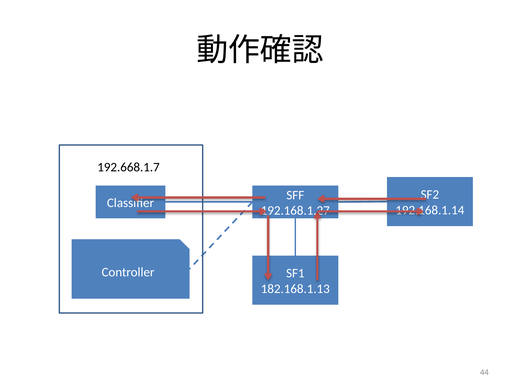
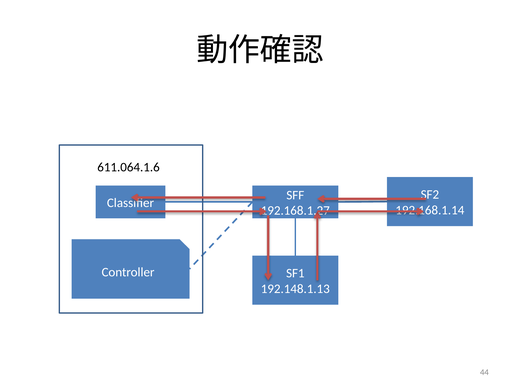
192.668.1.7: 192.668.1.7 -> 611.064.1.6 (128, 167)
182.168.1.13: 182.168.1.13 -> 192.148.1.13 (295, 289)
